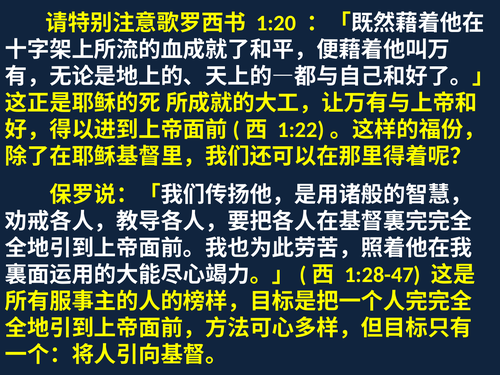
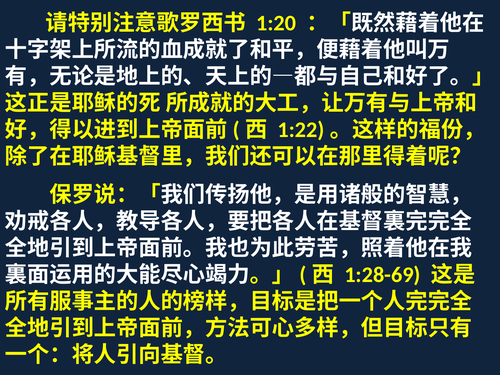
1:28-47: 1:28-47 -> 1:28-69 (382, 275)
